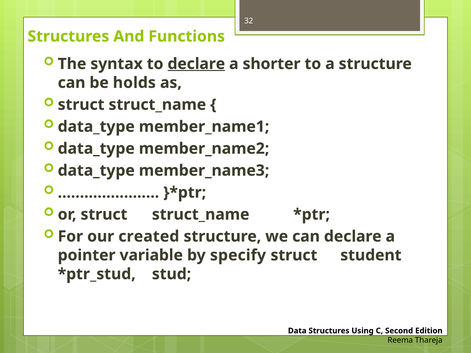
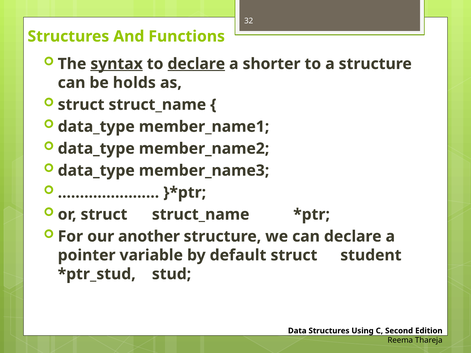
syntax underline: none -> present (117, 64)
created: created -> another (149, 237)
specify: specify -> default (238, 255)
